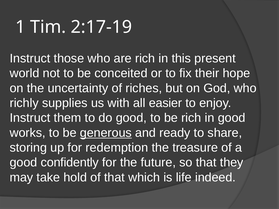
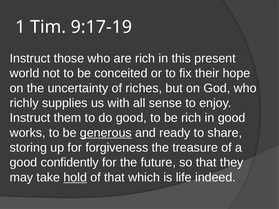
2:17-19: 2:17-19 -> 9:17-19 (101, 27)
easier: easier -> sense (165, 103)
redemption: redemption -> forgiveness (117, 148)
hold underline: none -> present (75, 178)
